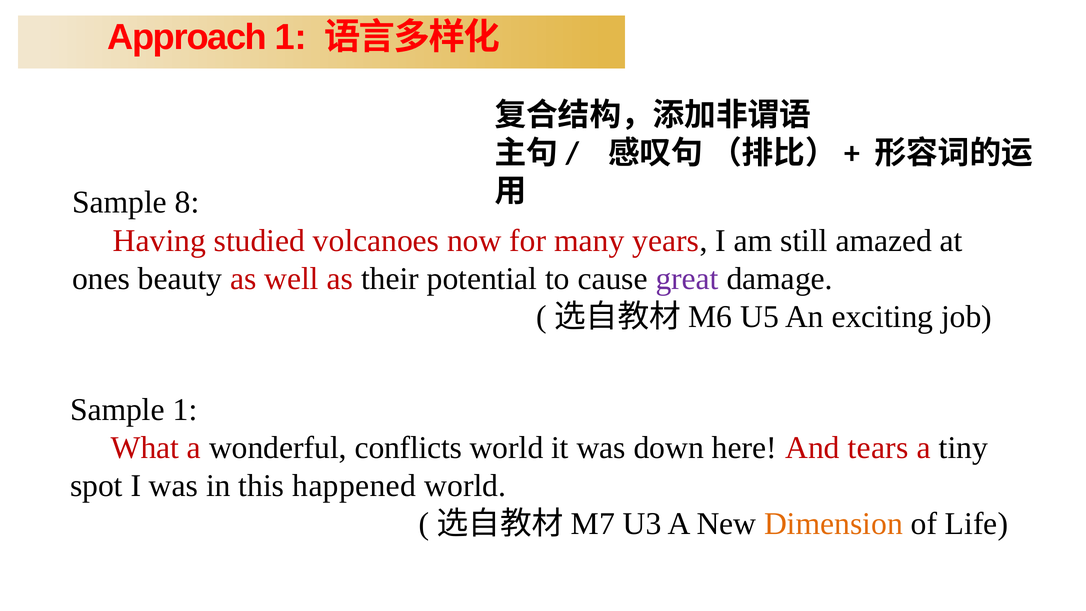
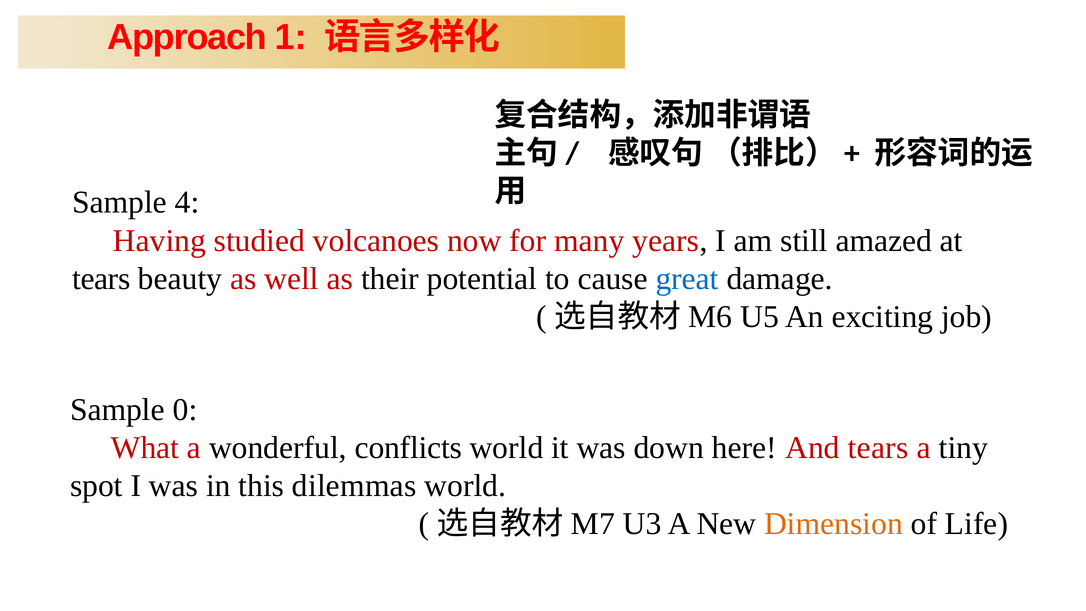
8: 8 -> 4 (187, 202)
ones: ones -> tears (101, 279)
great colour: purple -> blue (687, 279)
Sample 1: 1 -> 0 (185, 409)
happened: happened -> dilemmas (354, 486)
